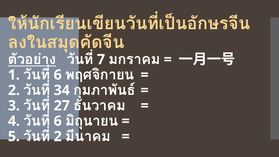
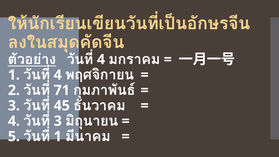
7: 7 -> 4 (101, 59)
6: 6 -> 4 (58, 75)
34: 34 -> 71 (62, 90)
27: 27 -> 45 (62, 106)
6: 6 -> 3 (58, 121)
2: 2 -> 1 (58, 136)
